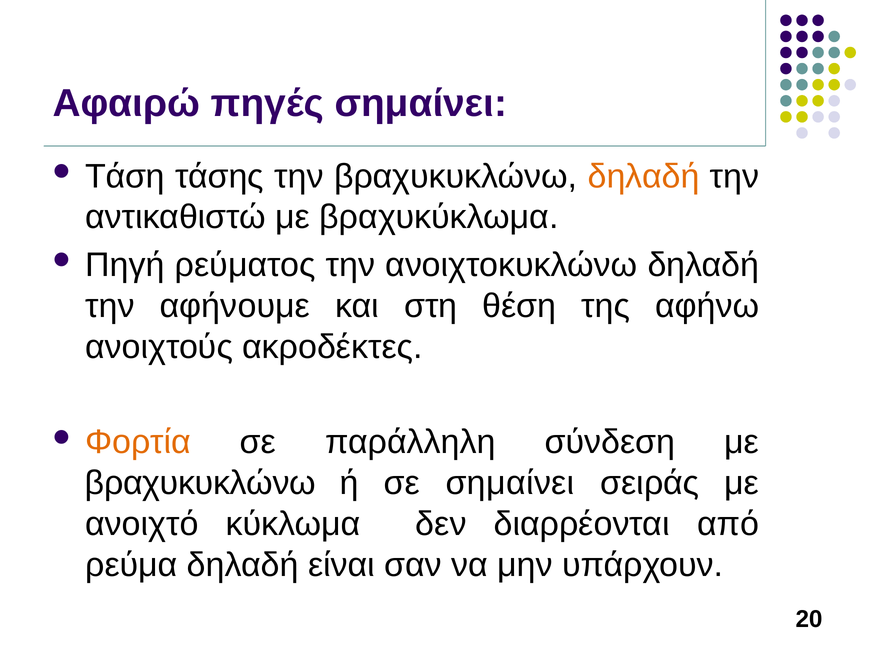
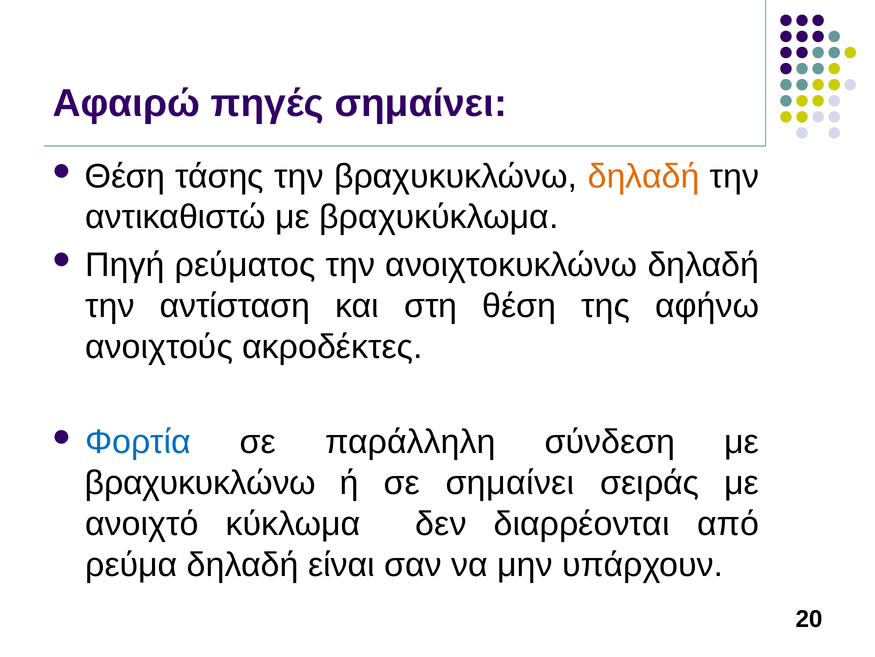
Τάση: Τάση -> Θέση (125, 176)
αφήνουμε: αφήνουμε -> αντίσταση (235, 306)
Φορτία colour: orange -> blue (138, 442)
